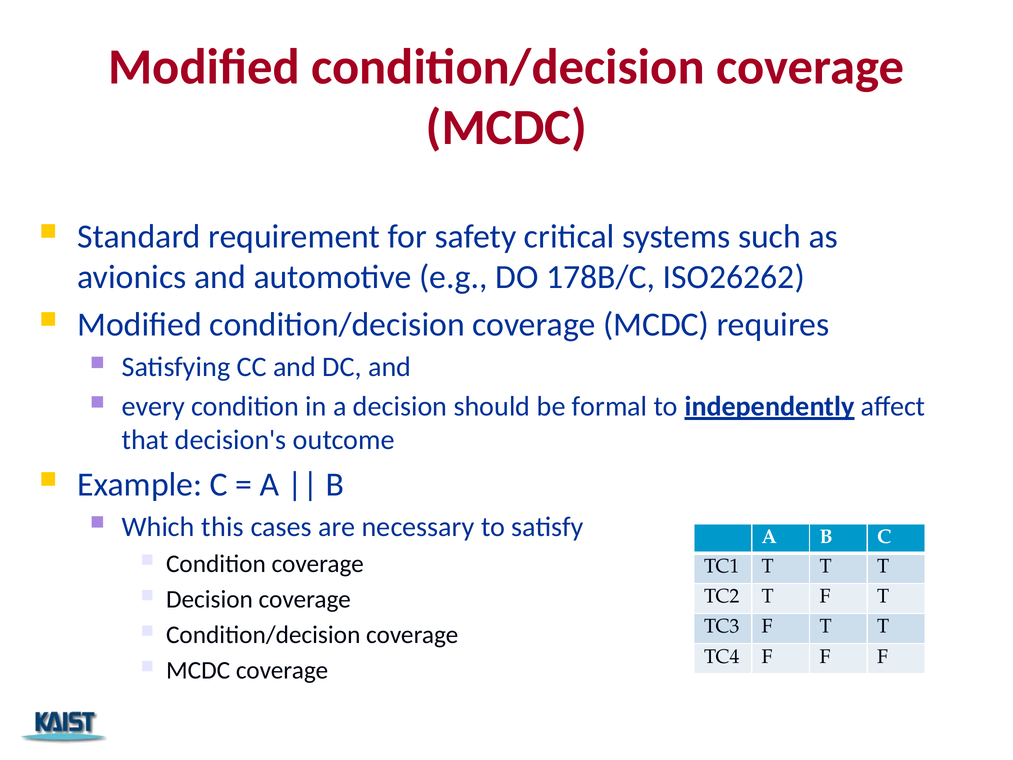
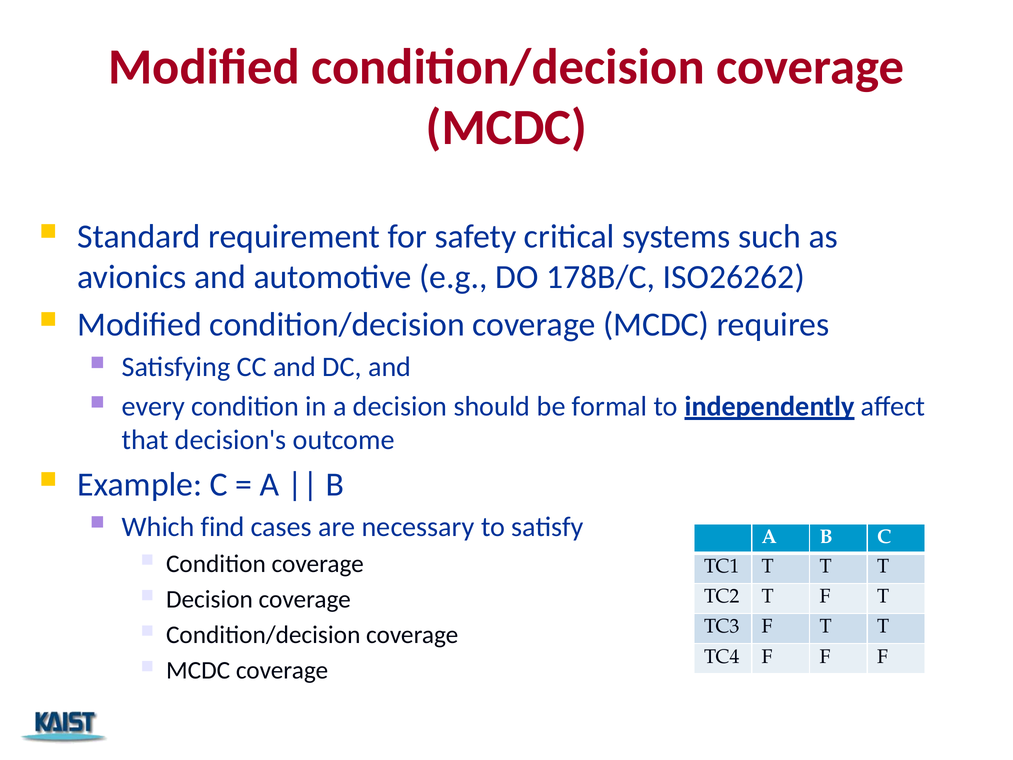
this: this -> find (223, 527)
